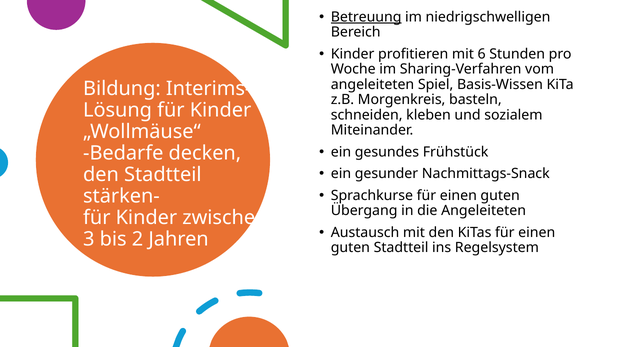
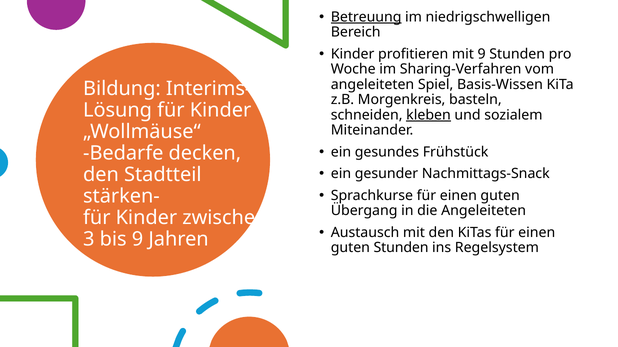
mit 6: 6 -> 9 (482, 54)
kleben underline: none -> present (429, 115)
bis 2: 2 -> 9 (137, 240)
guten Stadtteil: Stadtteil -> Stunden (401, 248)
